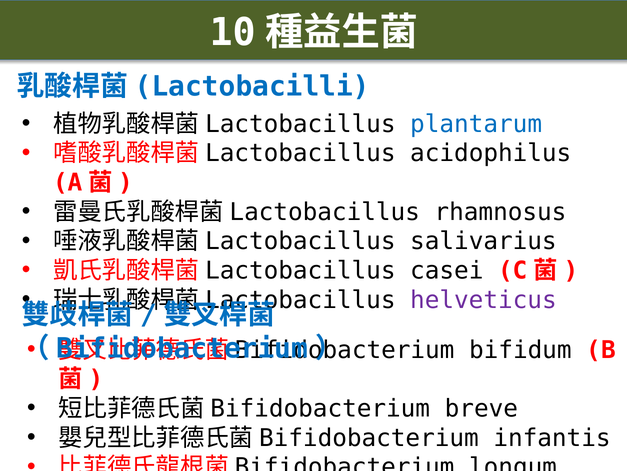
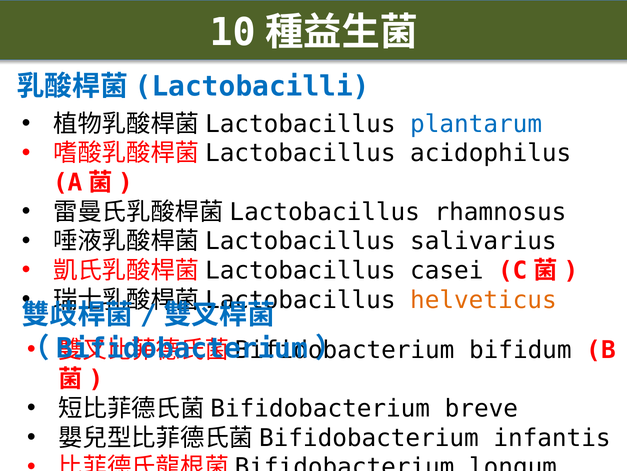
helveticus colour: purple -> orange (483, 300)
